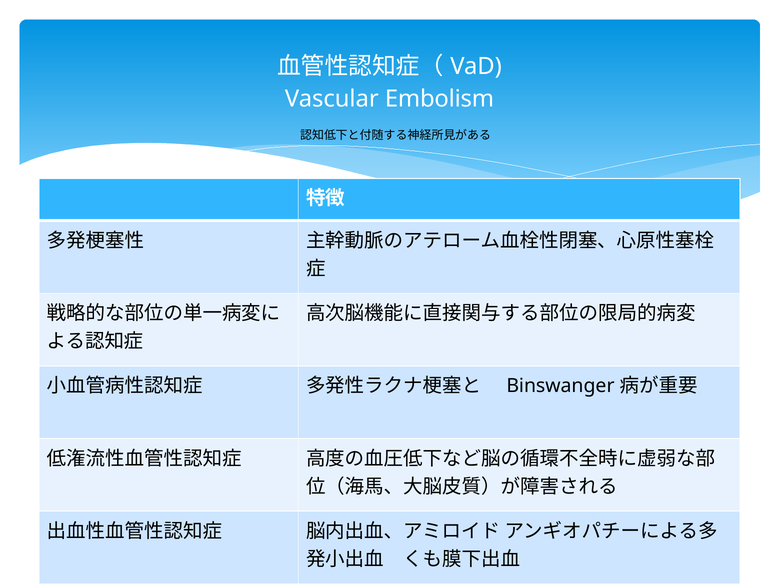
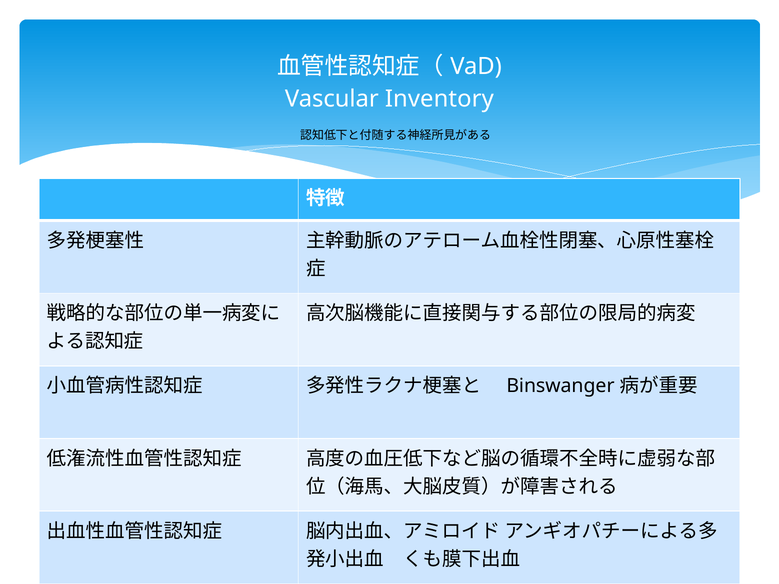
Embolism: Embolism -> Inventory (439, 99)
